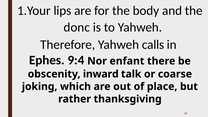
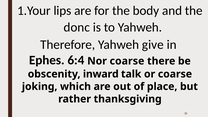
calls: calls -> give (153, 45)
9:4: 9:4 -> 6:4 (76, 60)
Nor enfant: enfant -> coarse (127, 61)
